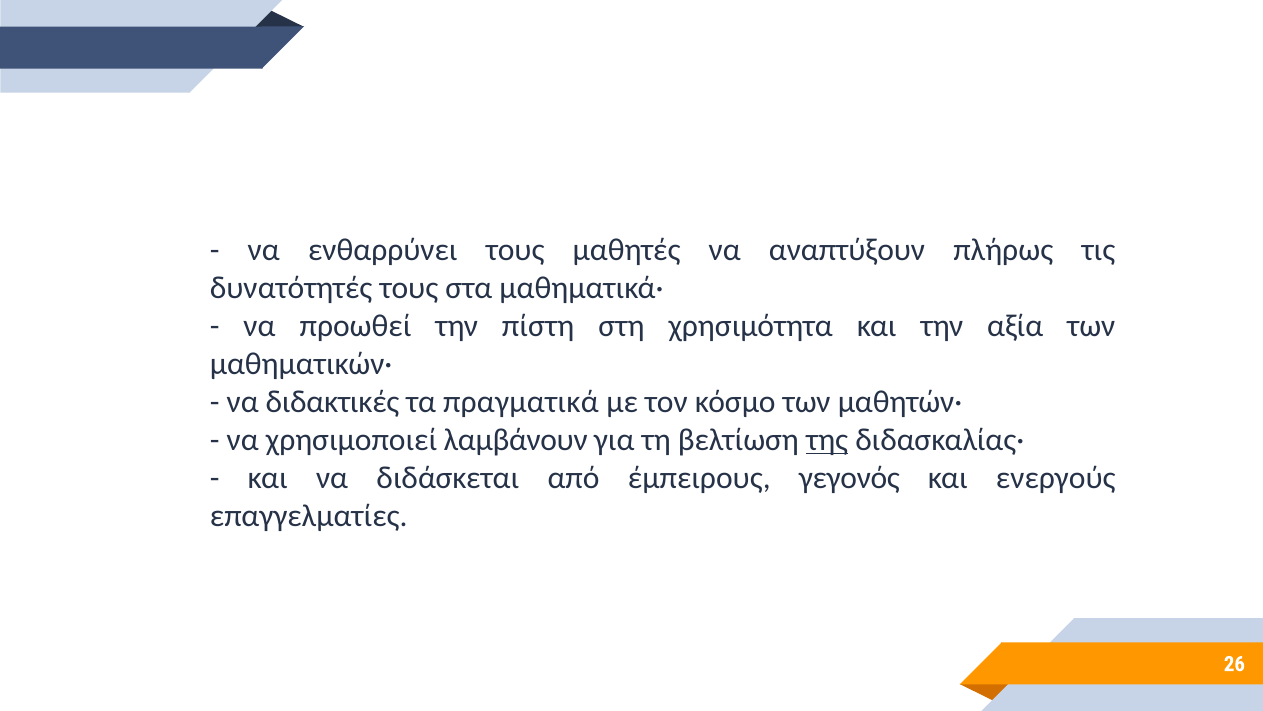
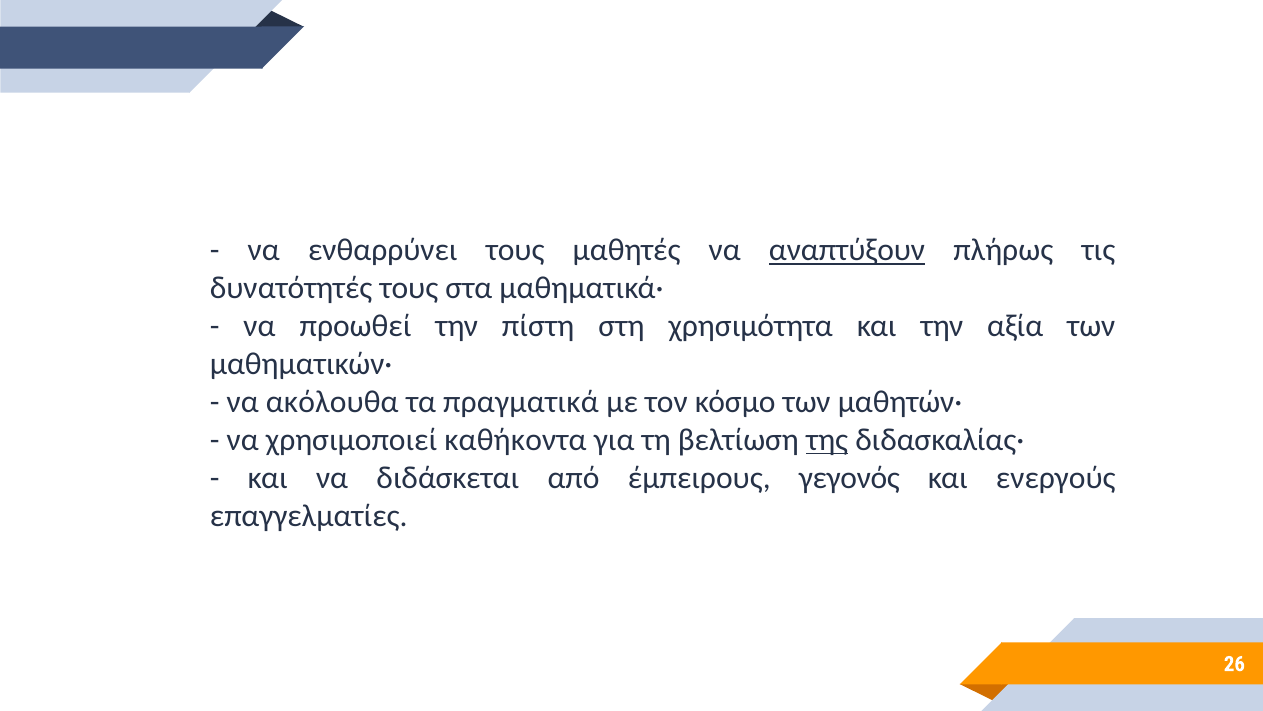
αναπτύξουν underline: none -> present (847, 250)
διδακτικές: διδακτικές -> ακόλουθα (332, 402)
λαμβάνουν: λαμβάνουν -> καθήκοντα (515, 440)
